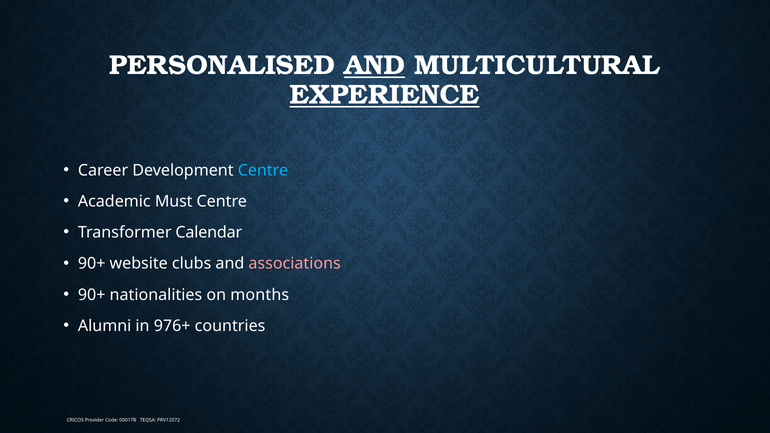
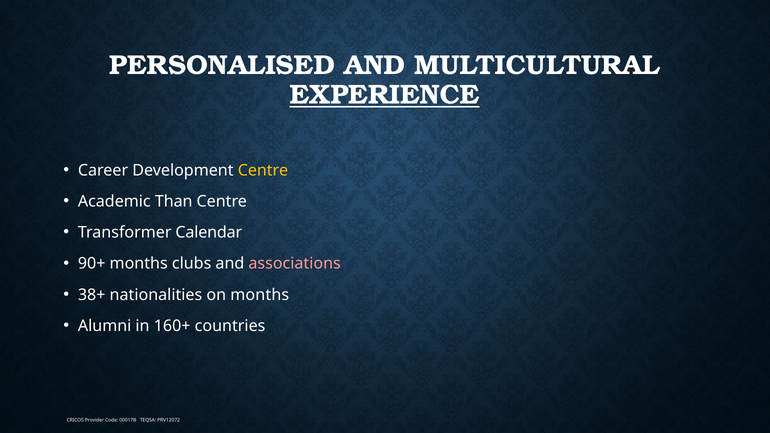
AND underline: present -> none (375, 65)
Centre colour: light blue -> yellow (263, 170)
Must: Must -> Than (174, 201)
90+ website: website -> months (139, 264)
90+: 90+ -> 38+ (92, 295)
976+: 976+ -> 160+ (172, 326)
